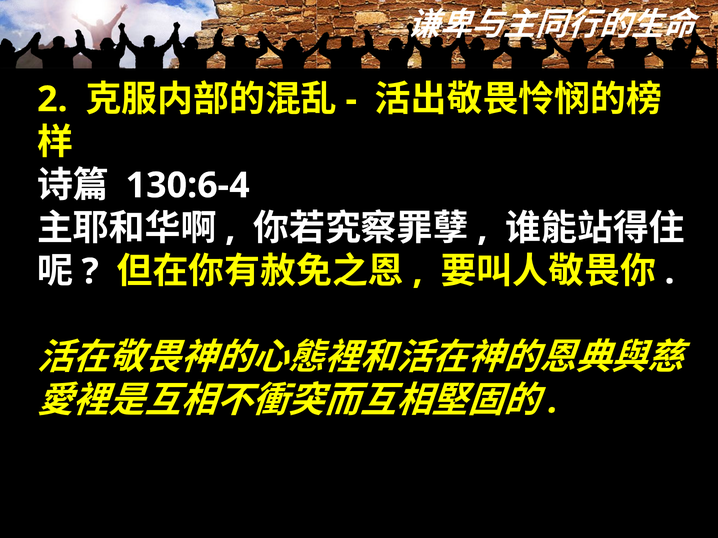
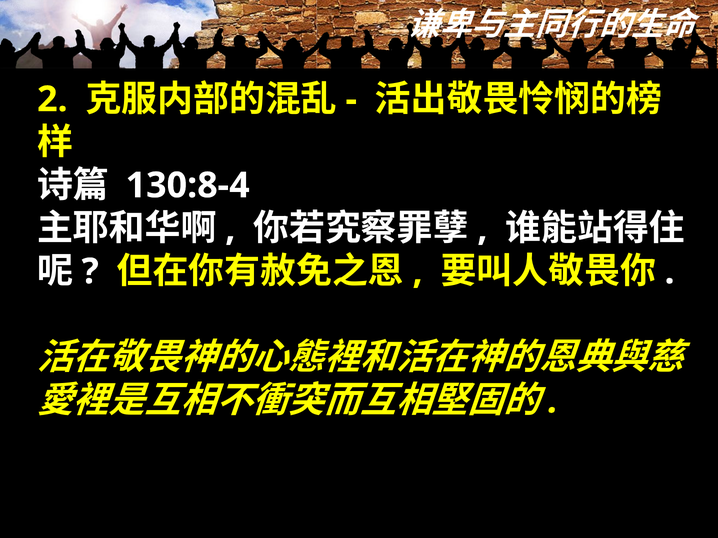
130:6-4: 130:6-4 -> 130:8-4 (188, 186)
